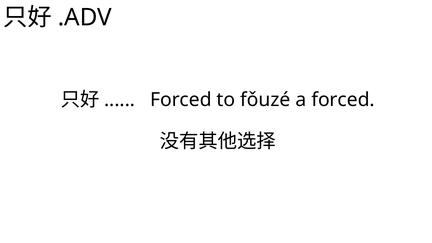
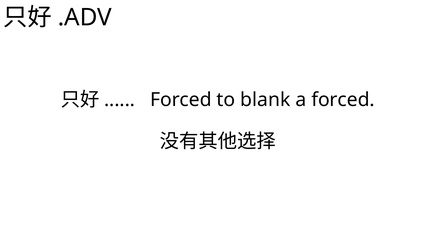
fǒuzé: fǒuzé -> blank (265, 100)
